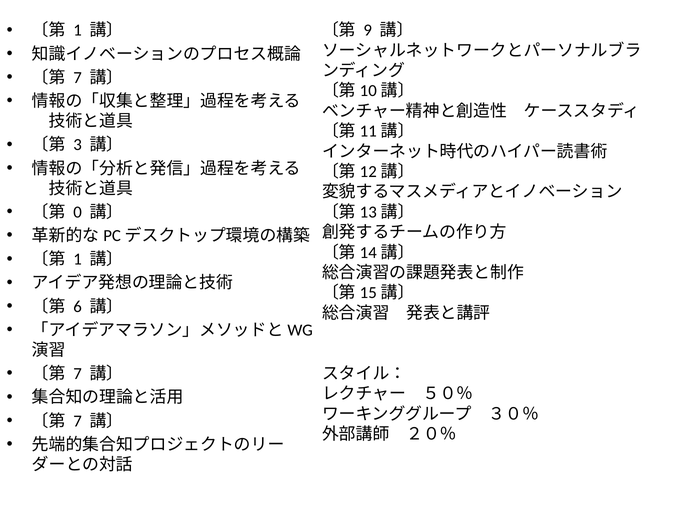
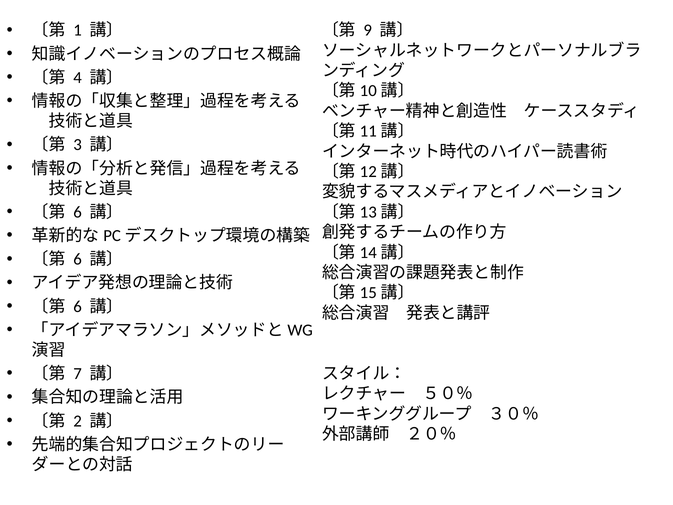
7: 7 -> 4 (78, 78)
0: 0 -> 6 (78, 212)
1: 1 -> 6 (78, 259)
7: 7 -> 2 (78, 421)
